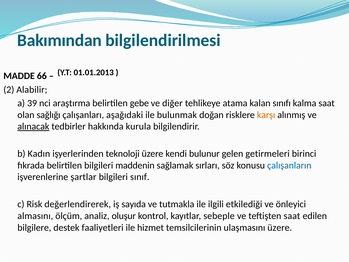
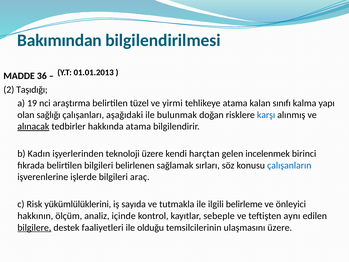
66: 66 -> 36 (42, 76)
Alabilir: Alabilir -> Taşıdığı (32, 89)
39: 39 -> 19 (32, 103)
gebe: gebe -> tüzel (139, 103)
diğer: diğer -> yirmi (172, 103)
kalma saat: saat -> yapı (327, 103)
karşı colour: orange -> blue (266, 115)
hakkında kurula: kurula -> atama (138, 126)
bulunur: bulunur -> harçtan (204, 154)
getirmeleri: getirmeleri -> incelenmek (268, 154)
maddenin: maddenin -> belirlenen (135, 165)
şartlar: şartlar -> işlerde (83, 177)
sınıf: sınıf -> araç (140, 177)
değerlendirerek: değerlendirerek -> yükümlülüklerini (78, 204)
etkilediği: etkilediği -> belirleme (244, 204)
almasını: almasını -> hakkının (35, 216)
oluşur: oluşur -> içinde (124, 216)
teftişten saat: saat -> aynı (292, 216)
bilgilere underline: none -> present (34, 227)
hizmet: hizmet -> olduğu (151, 227)
